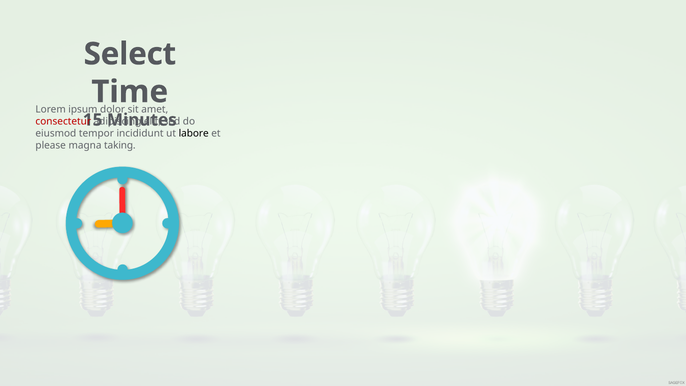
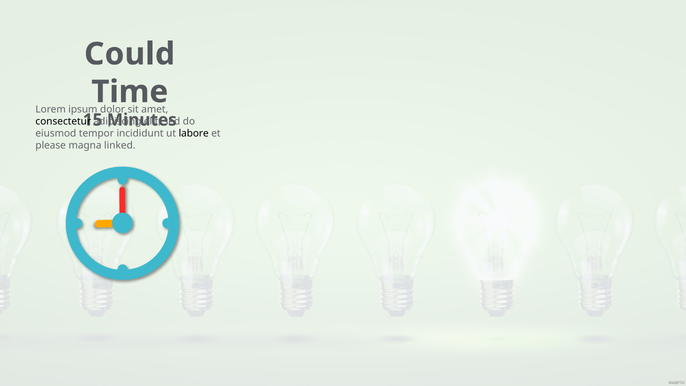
Select: Select -> Could (130, 54)
consectetur colour: red -> black (63, 121)
taking: taking -> linked (120, 145)
